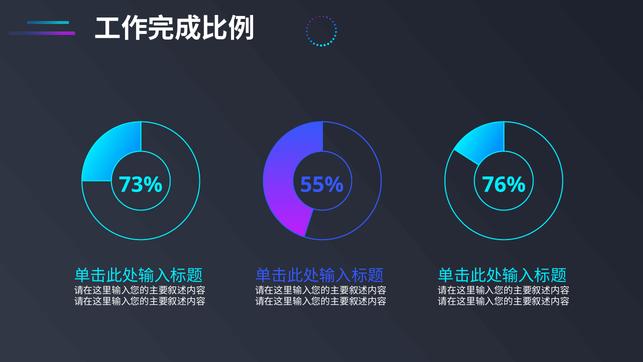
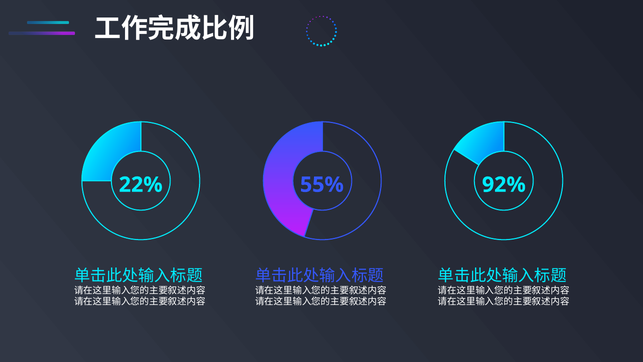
73%: 73% -> 22% (141, 185)
76%: 76% -> 92% (504, 185)
